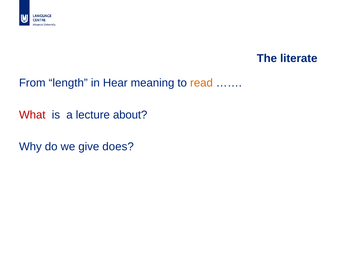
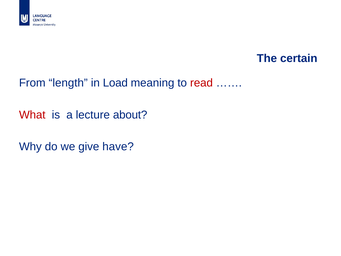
literate: literate -> certain (299, 58)
Hear: Hear -> Load (115, 83)
read colour: orange -> red (201, 83)
does: does -> have (118, 147)
